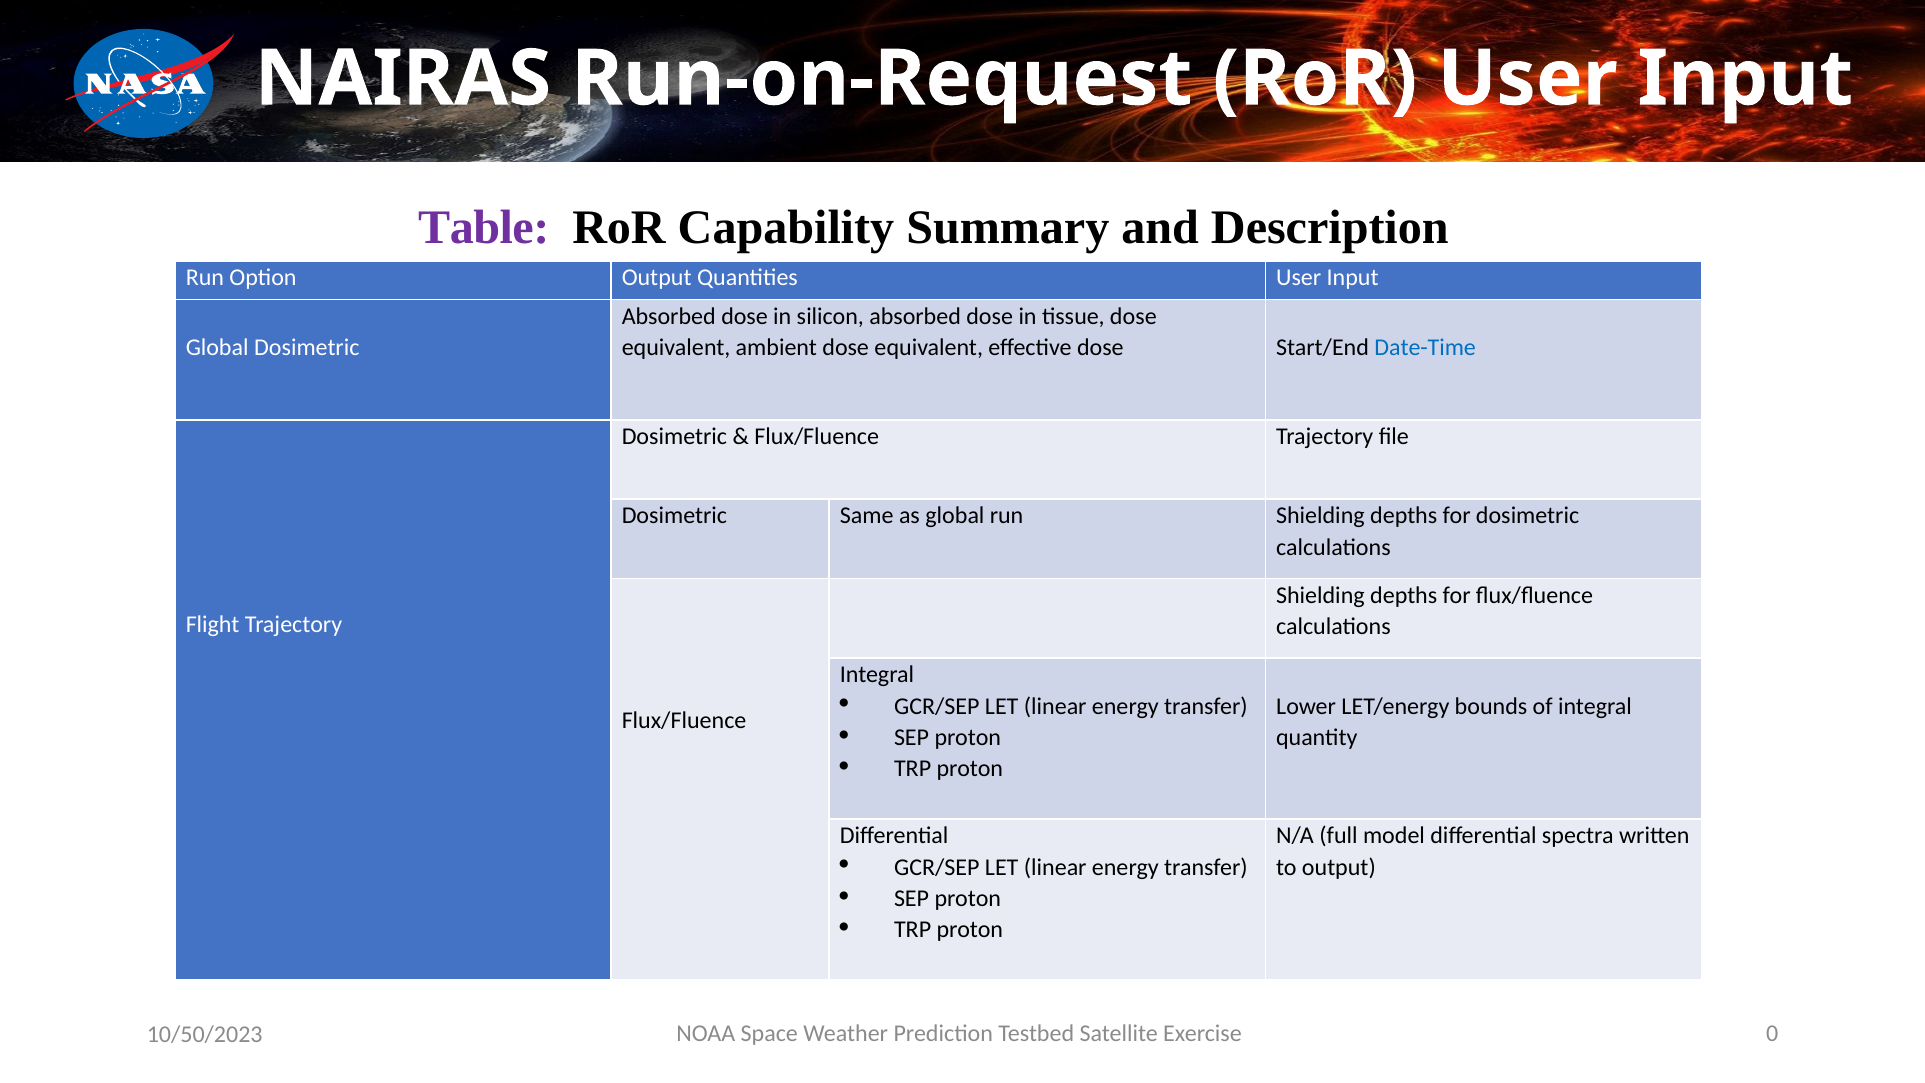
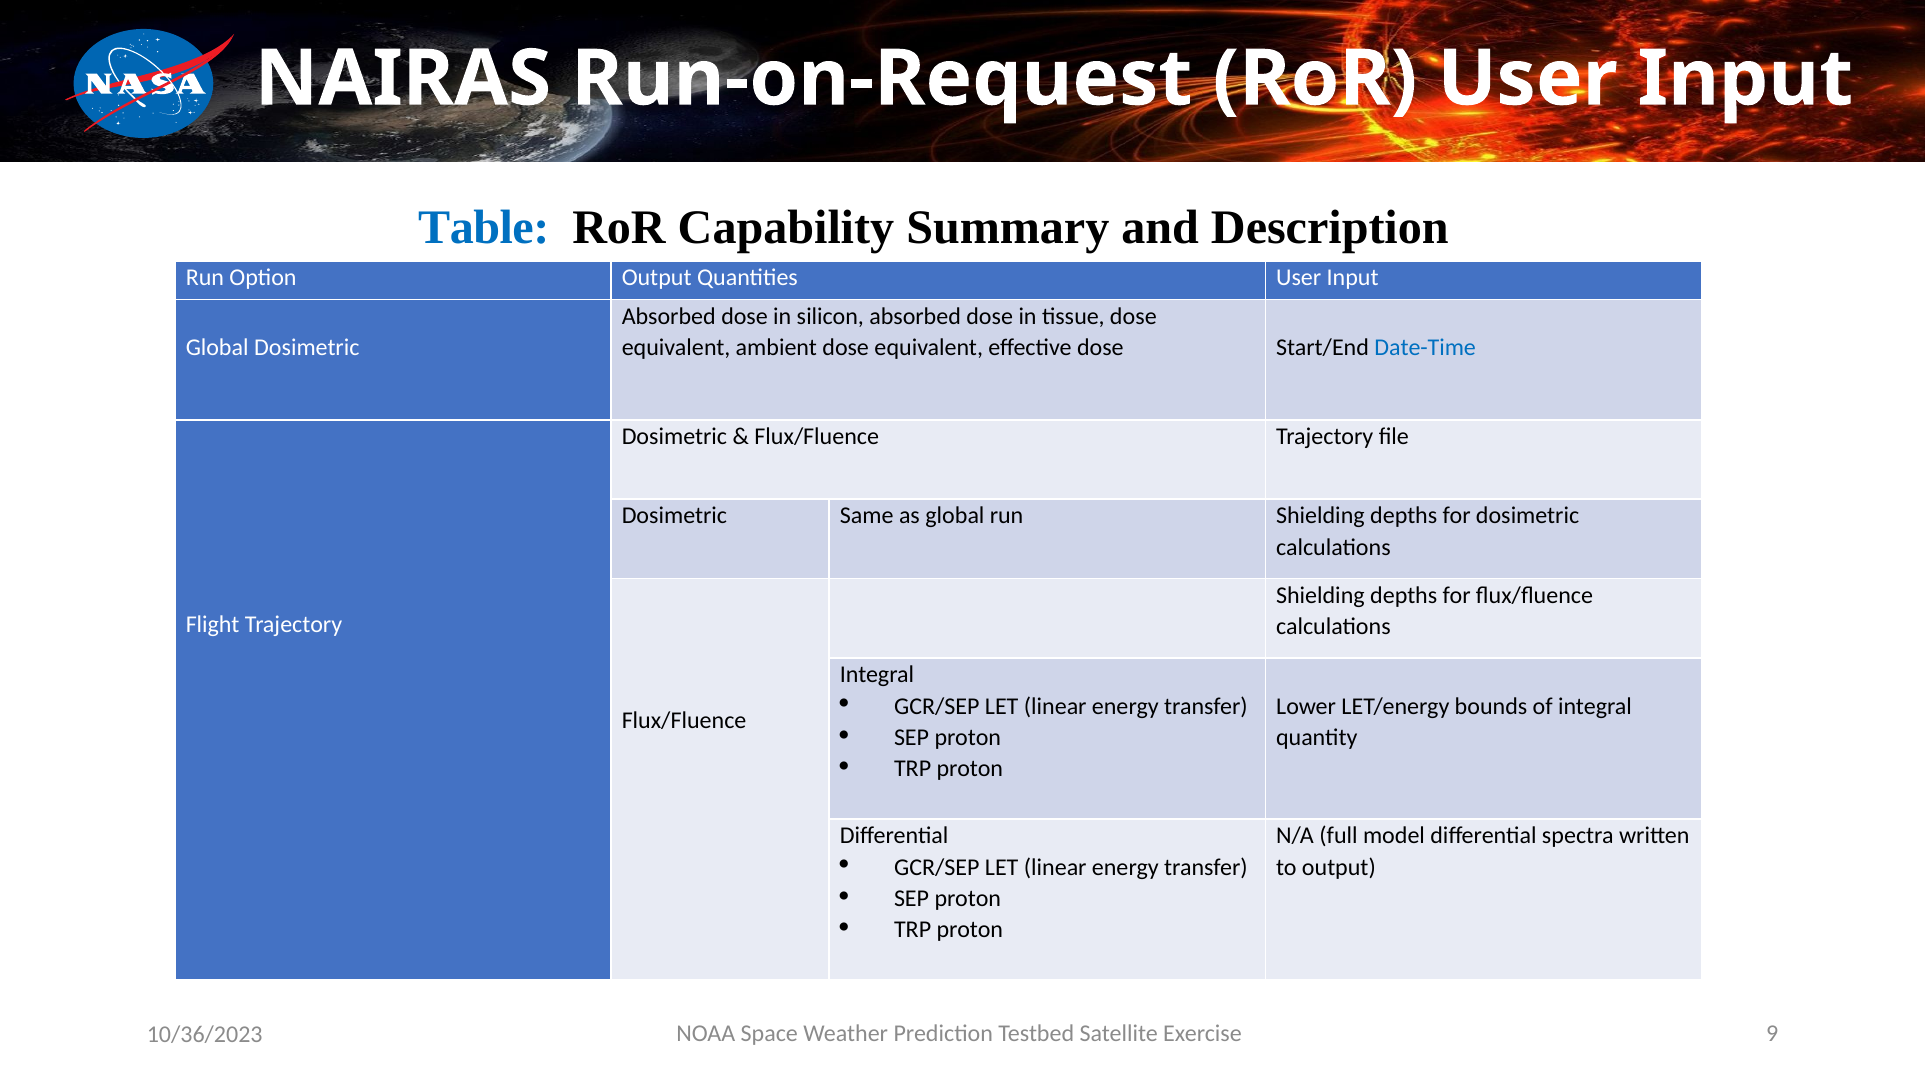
Table colour: purple -> blue (484, 227)
0: 0 -> 9 (1772, 1034)
10/50/2023: 10/50/2023 -> 10/36/2023 (205, 1034)
